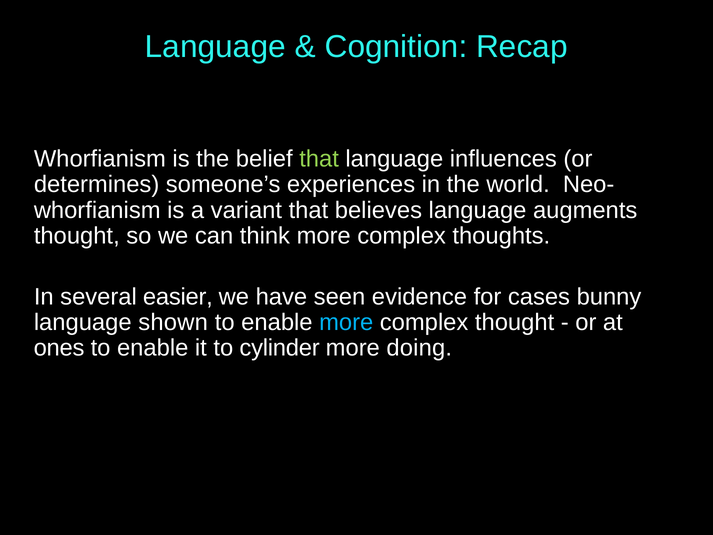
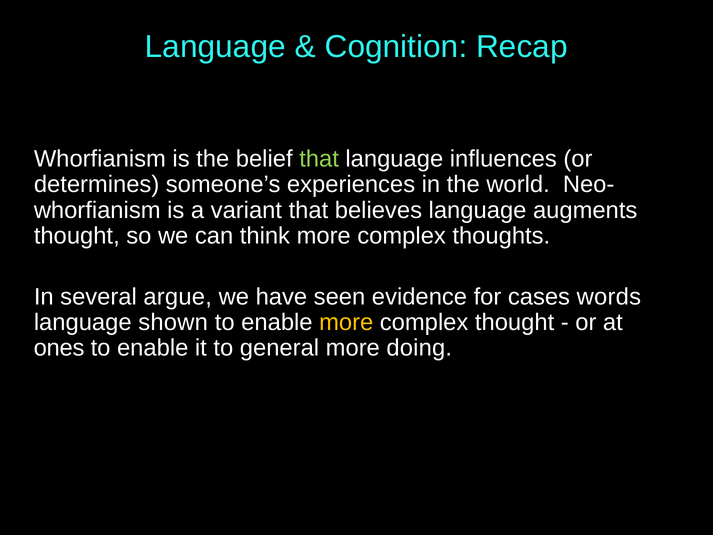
easier: easier -> argue (178, 297)
bunny: bunny -> words (609, 297)
more colour: light blue -> yellow (346, 322)
cylinder: cylinder -> general (279, 348)
